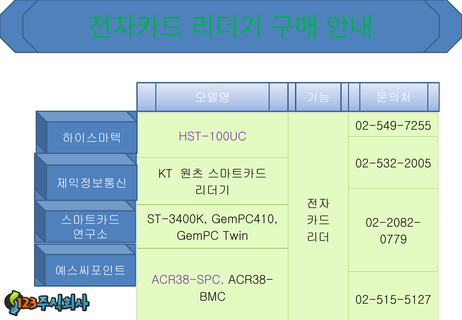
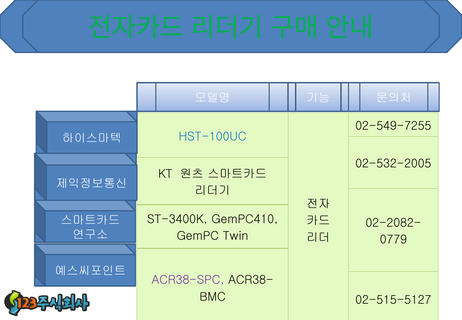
HST-100UC colour: purple -> blue (212, 136)
